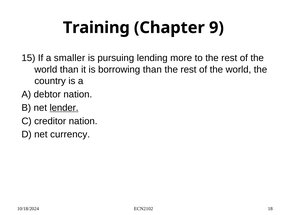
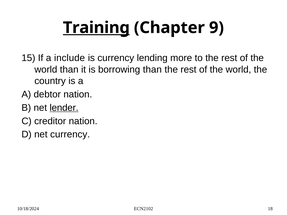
Training underline: none -> present (96, 28)
smaller: smaller -> include (70, 58)
is pursuing: pursuing -> currency (116, 58)
